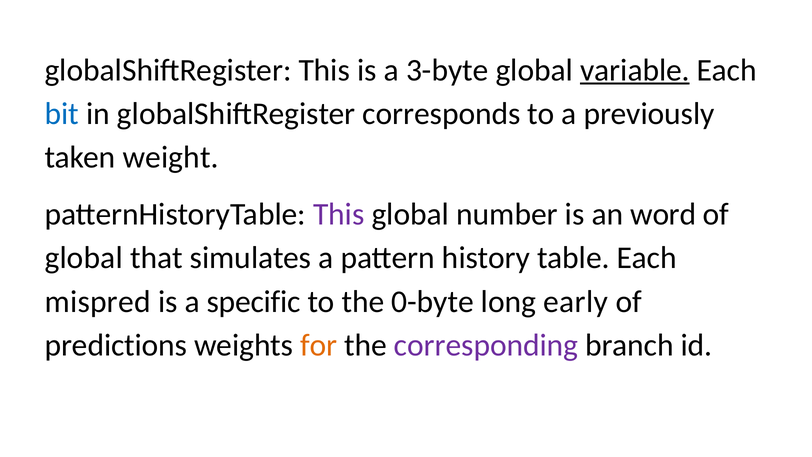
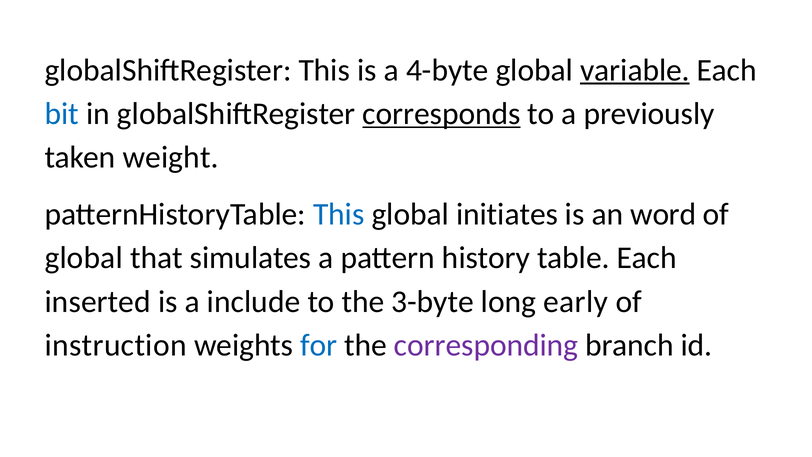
3-byte: 3-byte -> 4-byte (447, 70)
corresponds underline: none -> present (441, 114)
This colour: purple -> blue (339, 214)
number: number -> initiates (507, 214)
mispred: mispred -> inserted (98, 301)
specific: specific -> include (254, 301)
0-byte: 0-byte -> 3-byte (433, 301)
predictions: predictions -> instruction (116, 345)
for colour: orange -> blue (319, 345)
